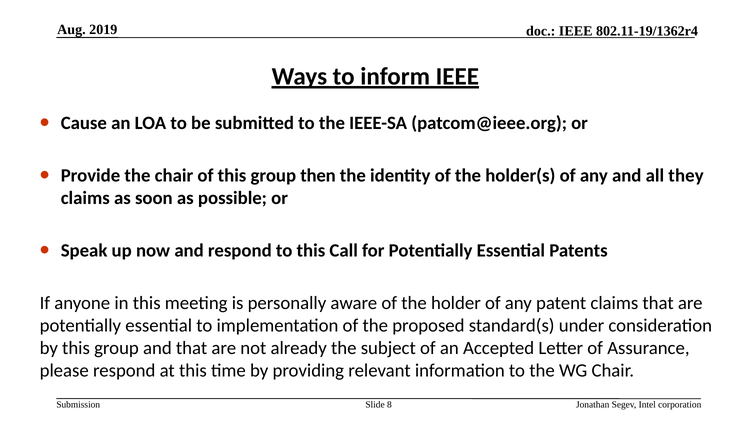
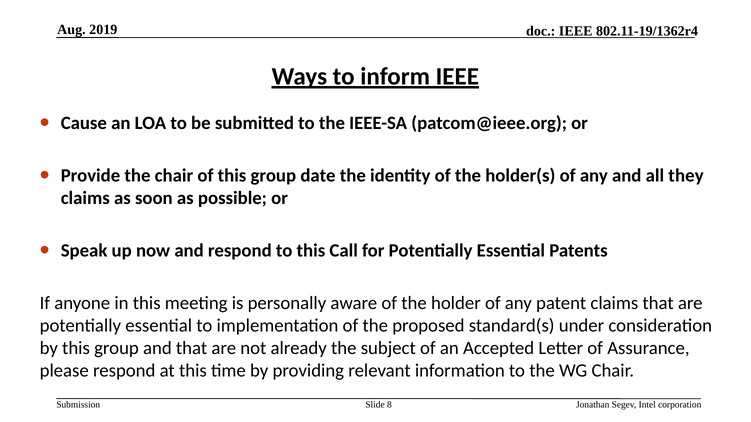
then: then -> date (318, 176)
